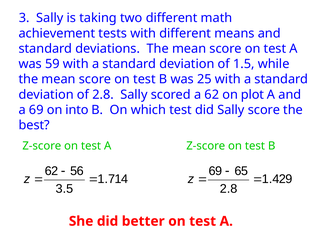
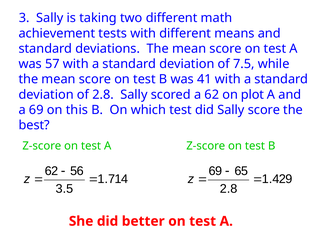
59: 59 -> 57 (52, 64)
1.5: 1.5 -> 7.5 (244, 64)
25: 25 -> 41 (204, 79)
into: into -> this (77, 110)
